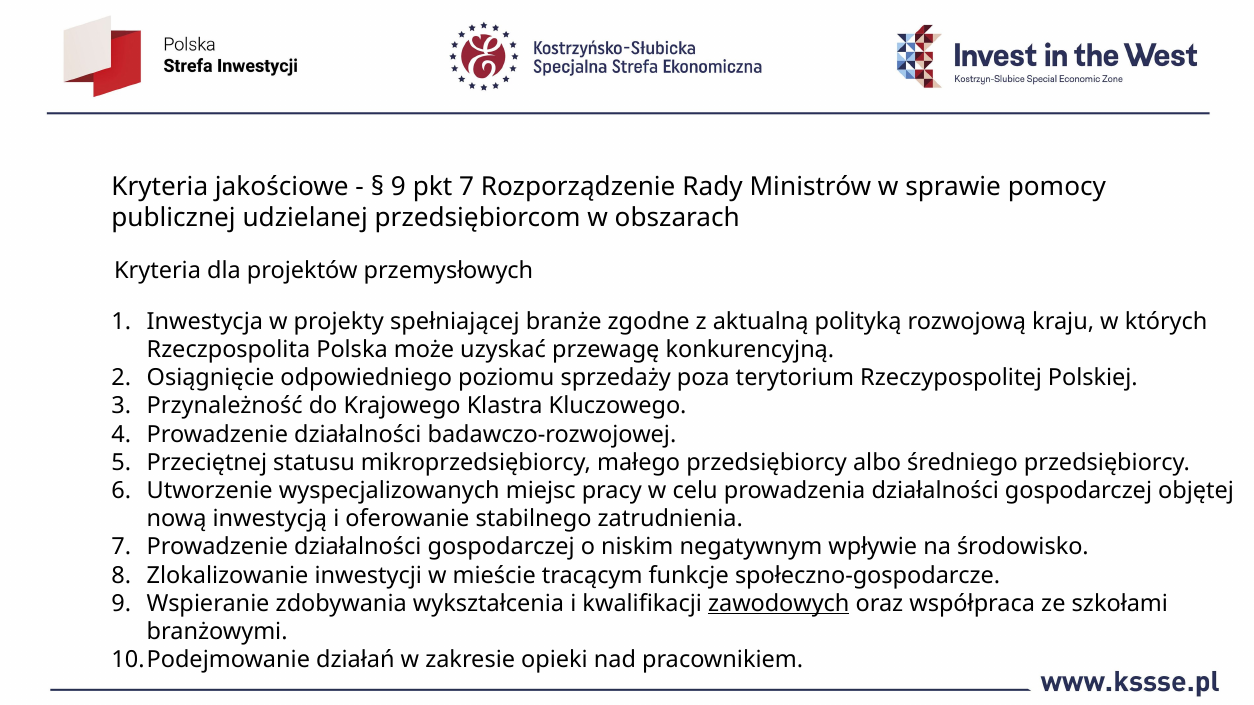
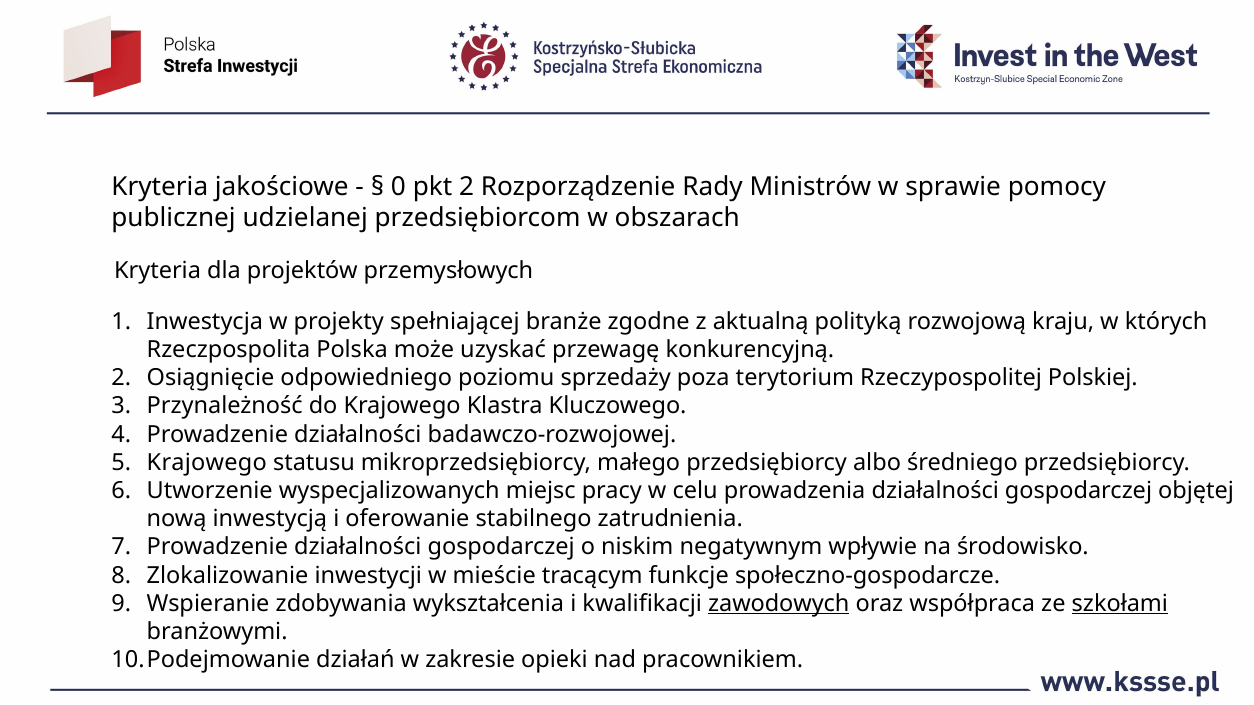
9: 9 -> 0 (398, 187)
pkt 7: 7 -> 2 (467, 187)
Przeciętnej: Przeciętnej -> Krajowego (207, 463)
szkołami underline: none -> present (1120, 604)
